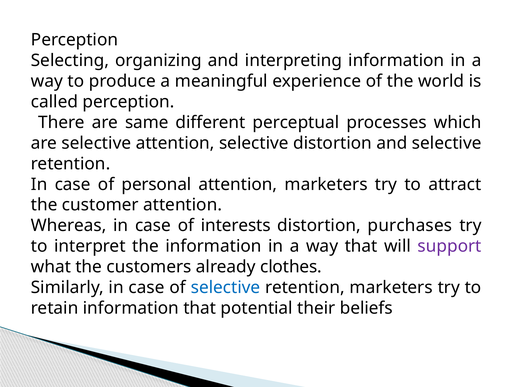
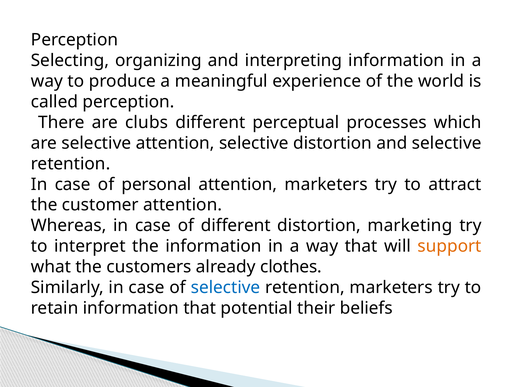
same: same -> clubs (147, 123)
of interests: interests -> different (236, 226)
purchases: purchases -> marketing (410, 226)
support colour: purple -> orange (450, 247)
